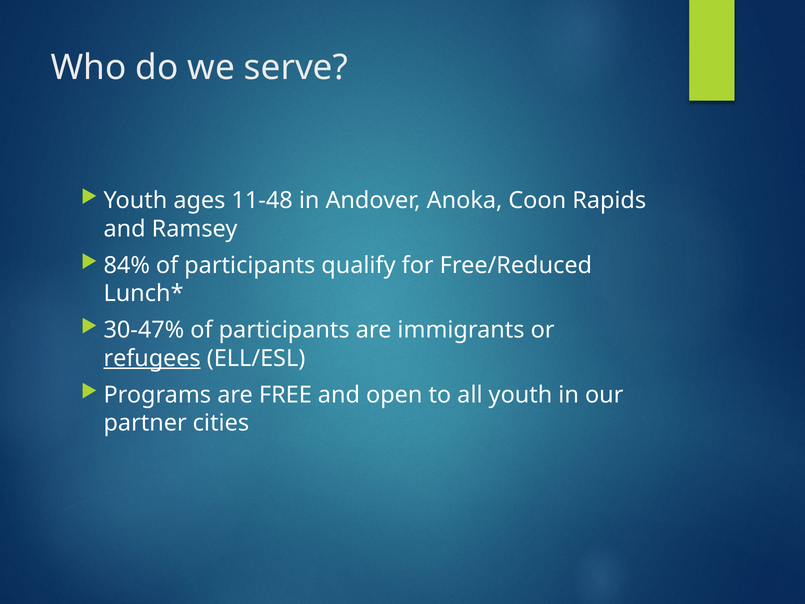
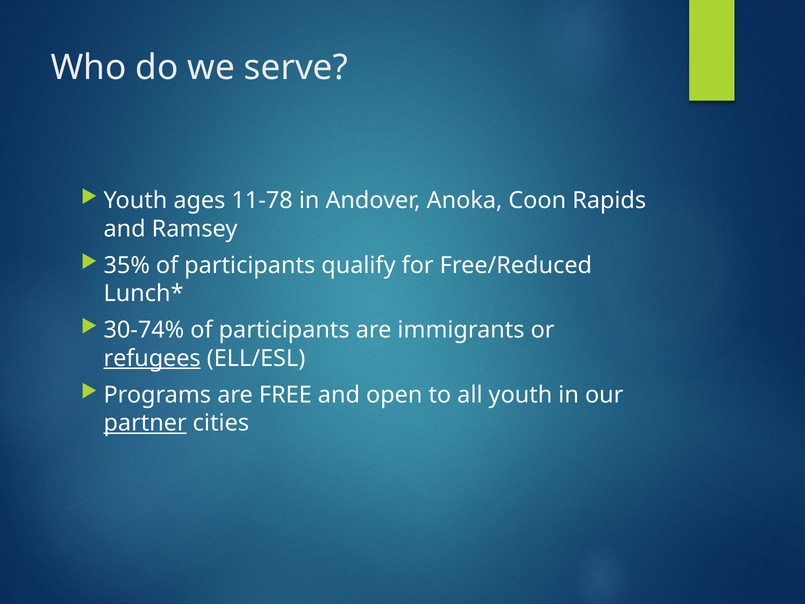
11-48: 11-48 -> 11-78 (262, 201)
84%: 84% -> 35% (127, 265)
30-47%: 30-47% -> 30-74% (144, 330)
partner underline: none -> present (145, 423)
